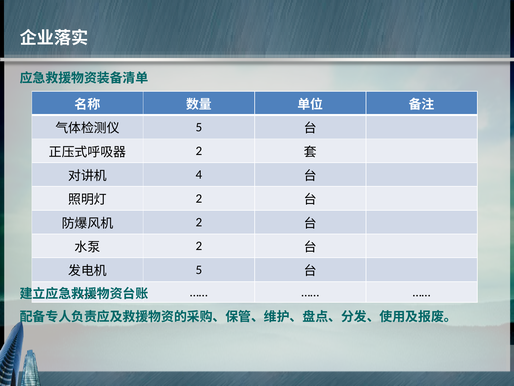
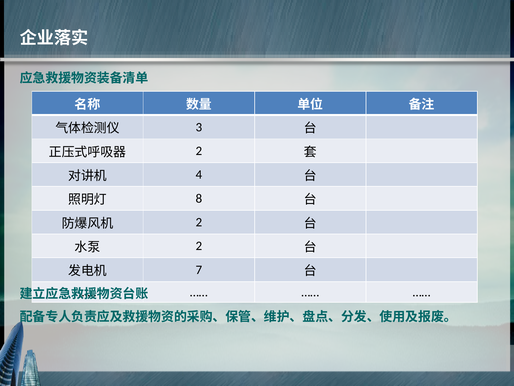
5: 5 -> 3 (199, 127)
2: 2 -> 8 (199, 198)
5: 5 -> 7 (199, 269)
